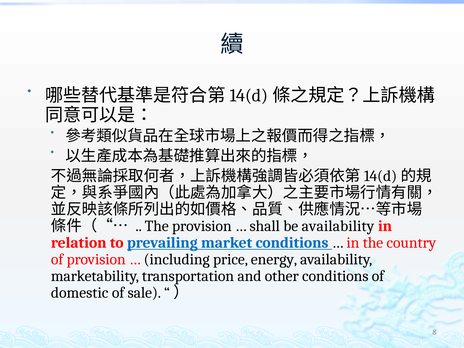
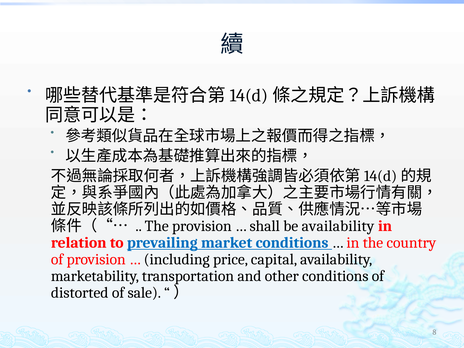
energy: energy -> capital (274, 259)
domestic: domestic -> distorted (80, 293)
